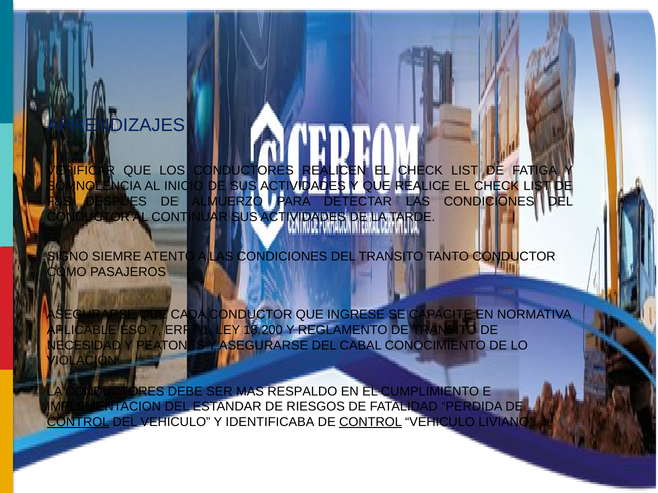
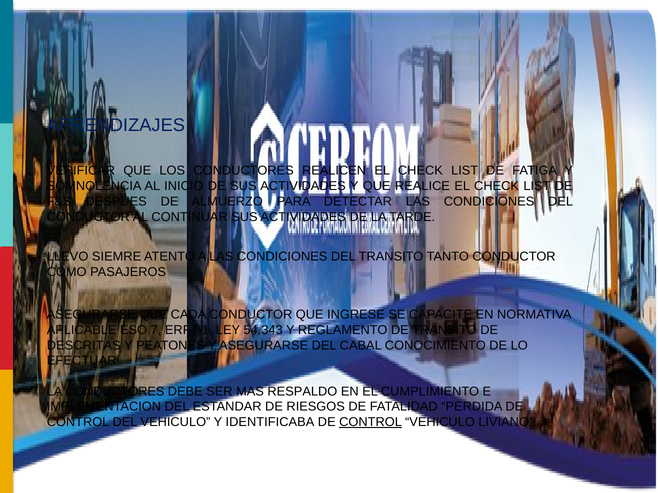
SIGNO: SIGNO -> LLEVO (68, 257)
18.200: 18.200 -> 54.343 (263, 330)
NECESIDAD: NECESIDAD -> DESCRITAS (84, 346)
VIOLACIÓN: VIOLACIÓN -> EFECTUAR (82, 361)
CONTROL underline: present -> none (78, 422)
